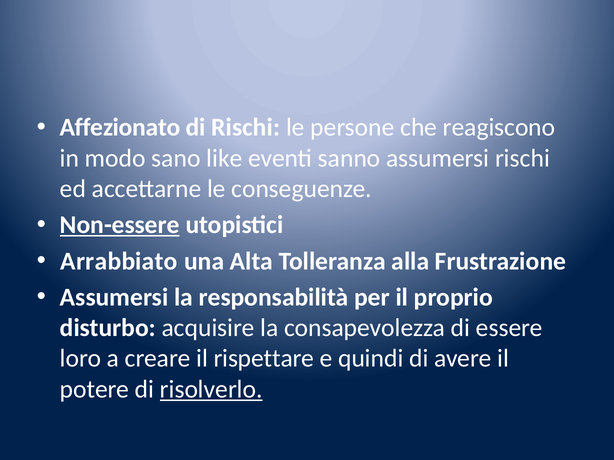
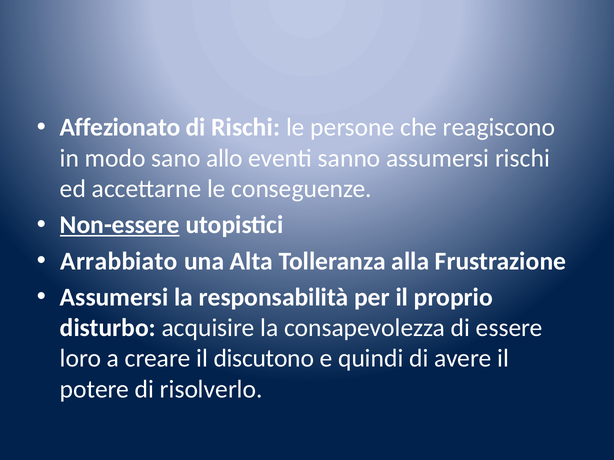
like: like -> allo (224, 158)
rispettare: rispettare -> discutono (264, 359)
risolverlo underline: present -> none (211, 390)
